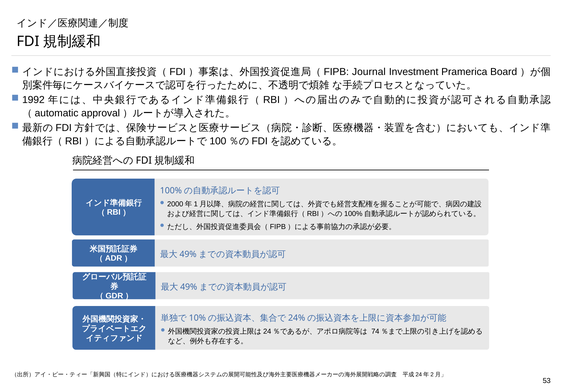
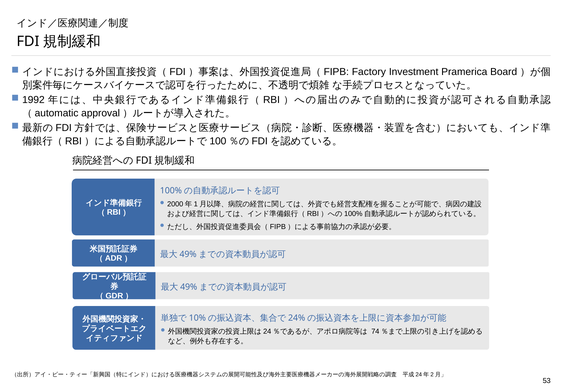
Journal: Journal -> Factory (369, 72)
